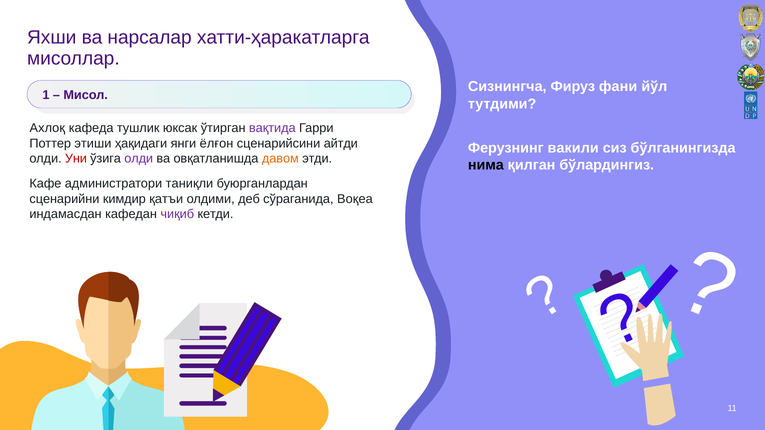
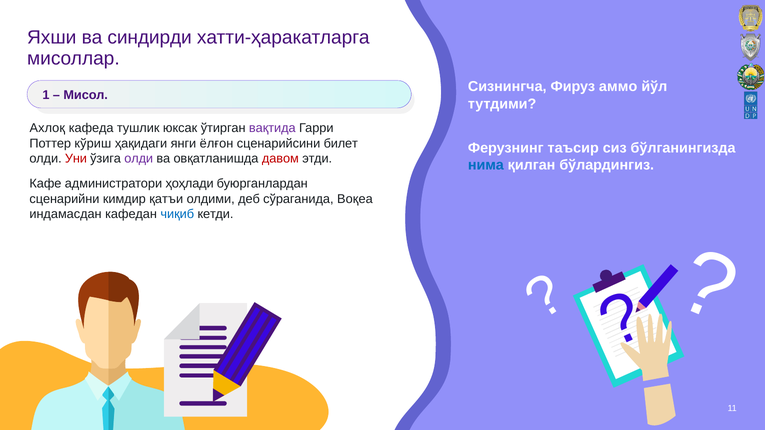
нарсалар: нарсалар -> синдирди (150, 38)
фани: фани -> аммо (618, 87)
этиши: этиши -> кўриш (93, 144)
айтди: айтди -> билeт (341, 144)
вакили: вакили -> таъсир (573, 148)
давом colour: orange -> red (280, 159)
нима colour: black -> blue (486, 165)
таниқли: таниқли -> ҳоҳлади (190, 184)
чиқиб colour: purple -> blue (177, 214)
